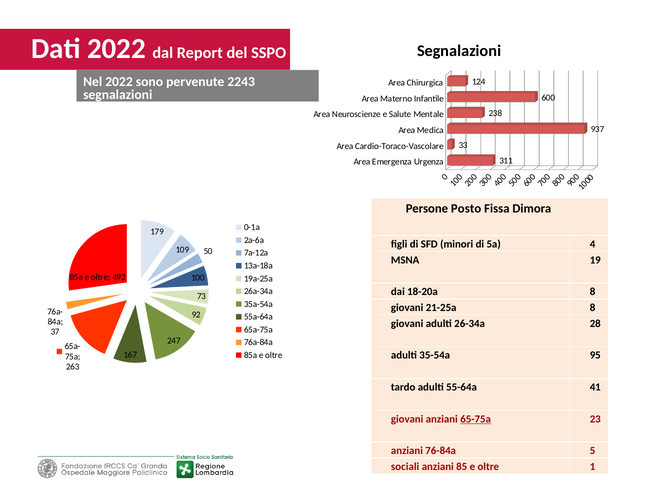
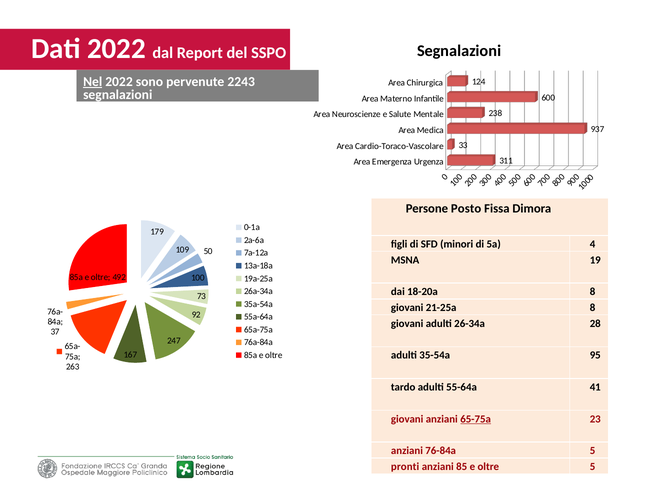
Nel underline: none -> present (93, 82)
sociali: sociali -> pronti (405, 467)
oltre 1: 1 -> 5 (592, 467)
